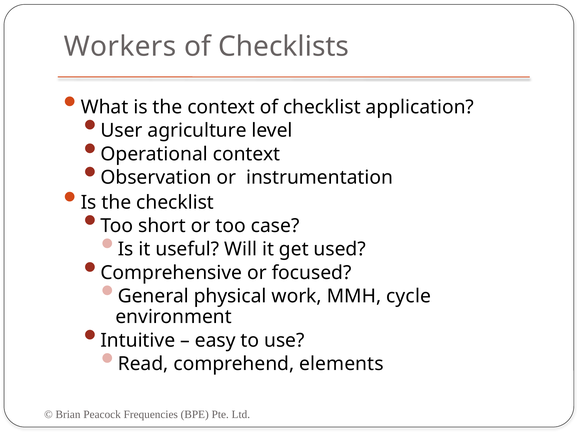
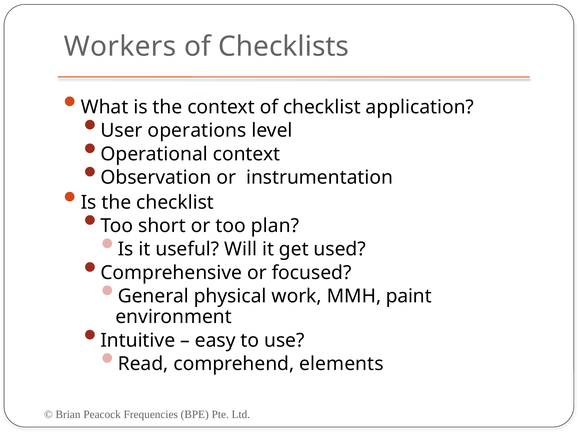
agriculture: agriculture -> operations (197, 131)
case: case -> plan (275, 226)
cycle: cycle -> paint (409, 296)
